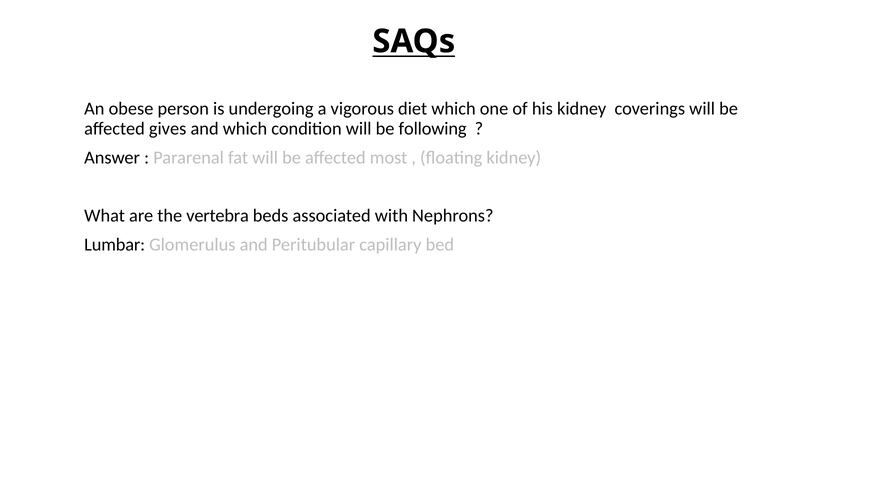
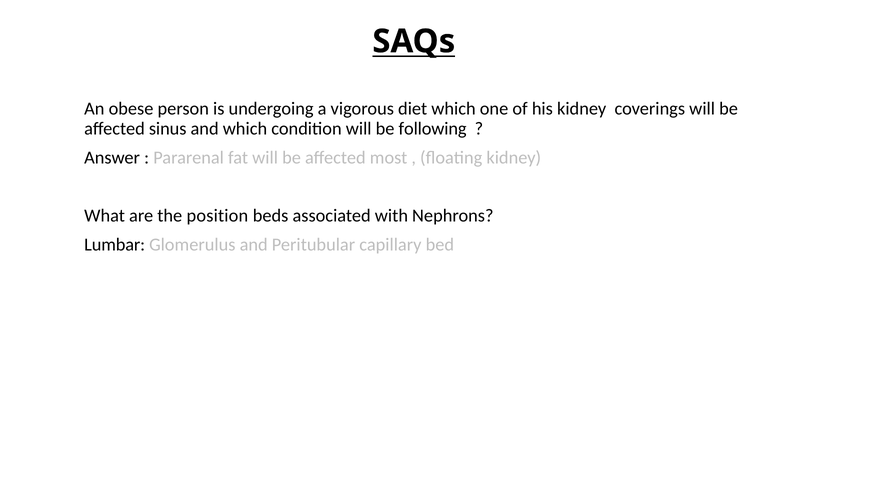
gives: gives -> sinus (168, 129)
vertebra: vertebra -> position (217, 216)
